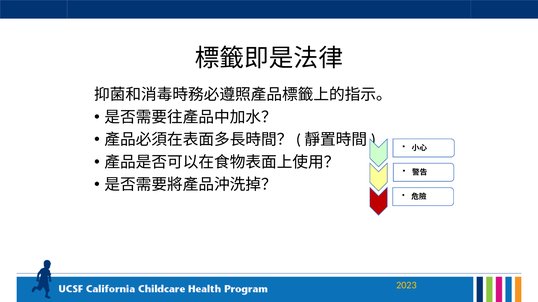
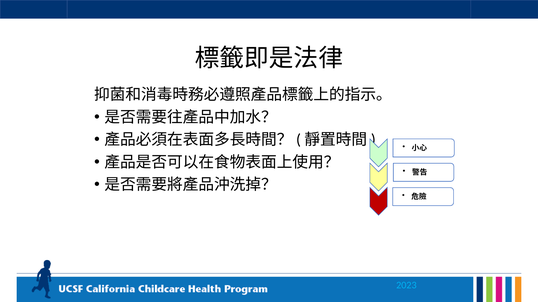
2023 colour: yellow -> light blue (406, 286)
